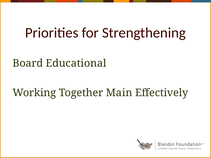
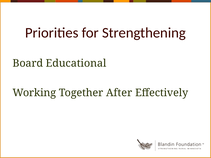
Main: Main -> After (119, 93)
